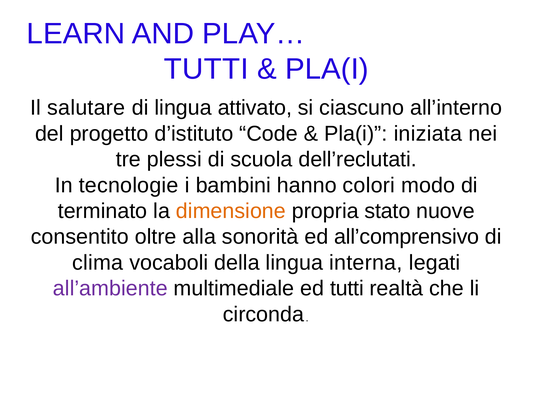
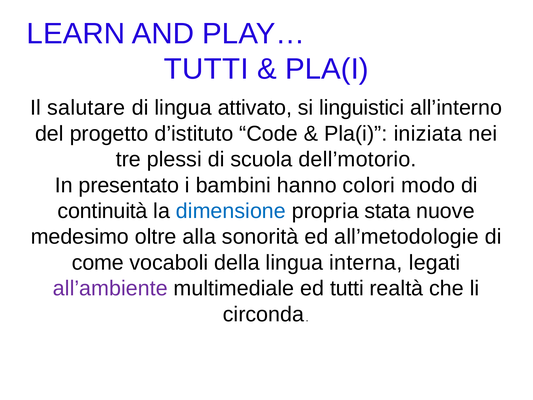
ciascuno: ciascuno -> linguistici (362, 108)
dell’reclutati: dell’reclutati -> dell’motorio (358, 159)
tecnologie: tecnologie -> presentato (129, 185)
terminato: terminato -> continuità (103, 211)
dimensione colour: orange -> blue (231, 211)
stato: stato -> stata (388, 211)
consentito: consentito -> medesimo (80, 237)
all’comprensivo: all’comprensivo -> all’metodologie (407, 237)
clima: clima -> come (98, 262)
